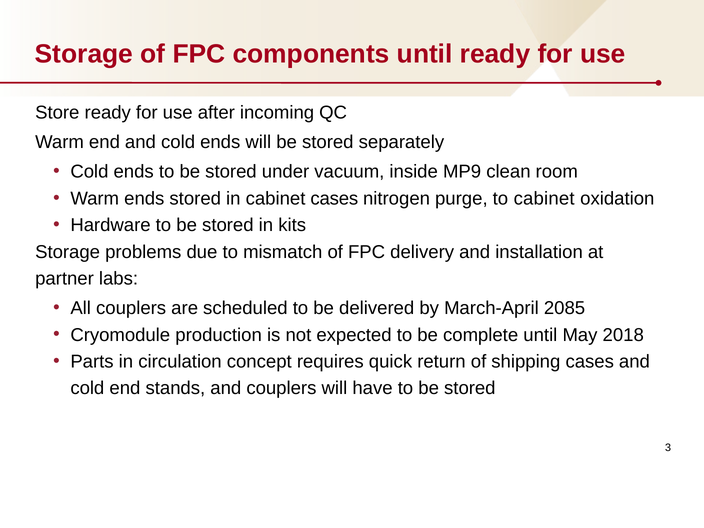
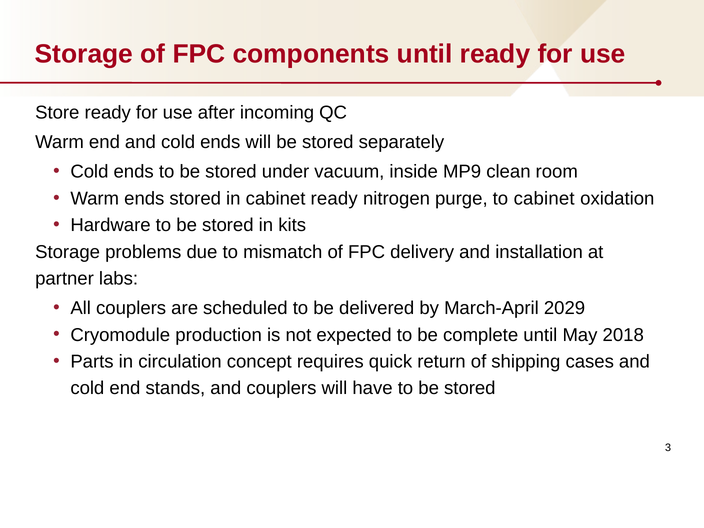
cabinet cases: cases -> ready (334, 199)
2085: 2085 -> 2029 (565, 308)
